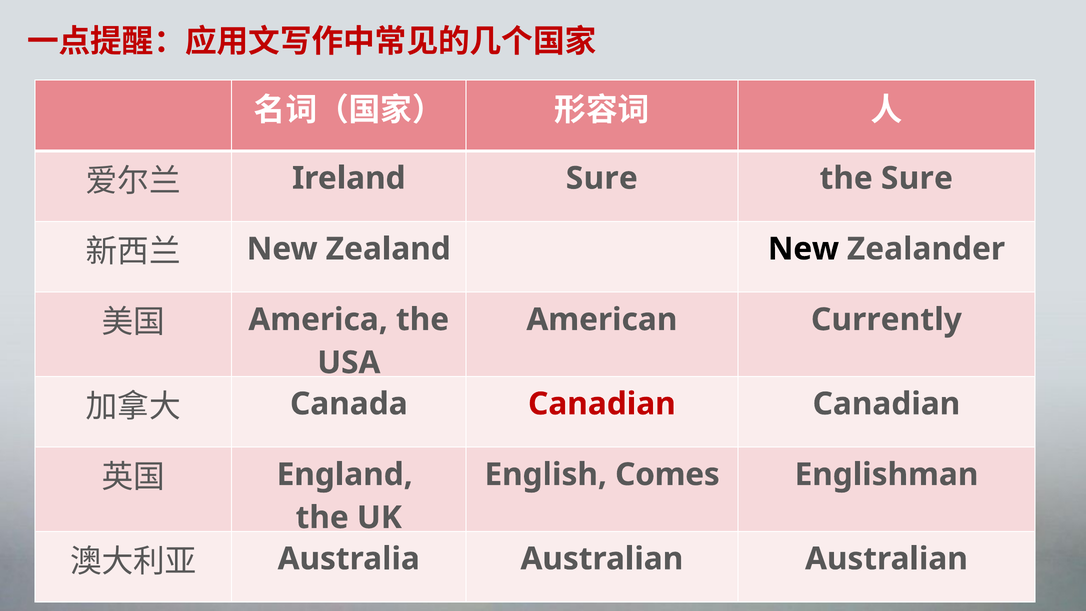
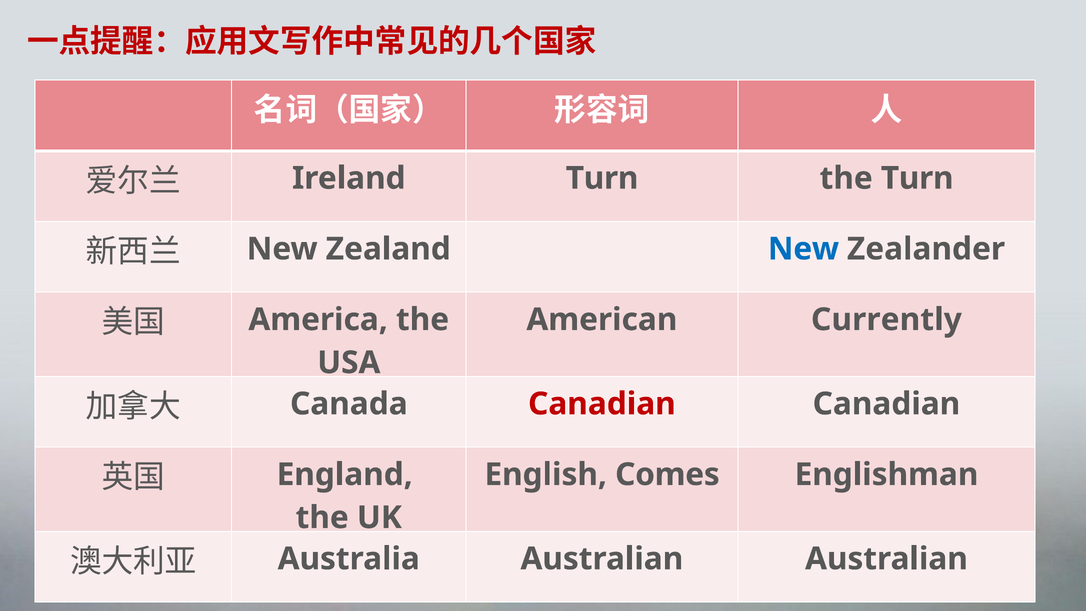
Ireland Sure: Sure -> Turn (602, 178)
the Sure: Sure -> Turn (917, 178)
New colour: black -> blue (803, 249)
